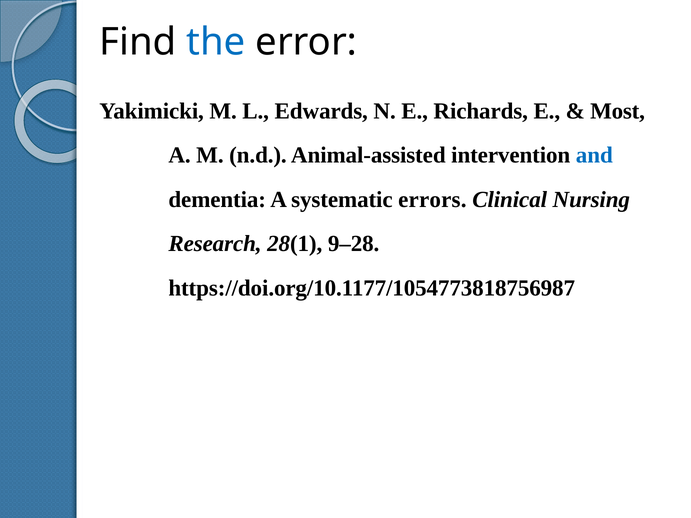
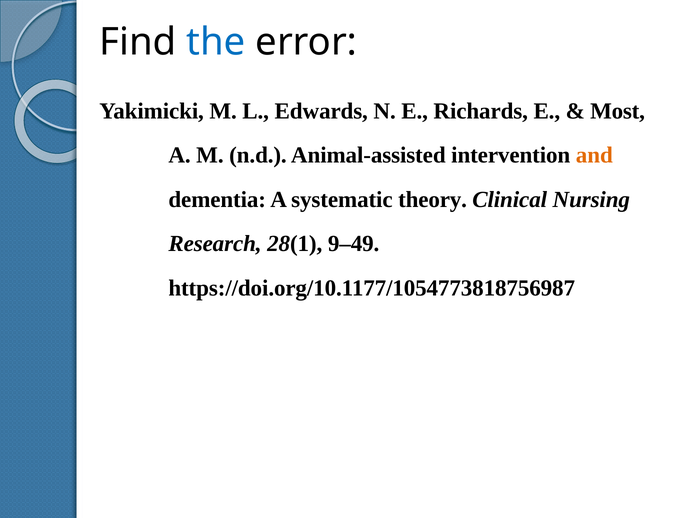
and colour: blue -> orange (594, 155)
errors: errors -> theory (433, 200)
9–28: 9–28 -> 9–49 (354, 244)
